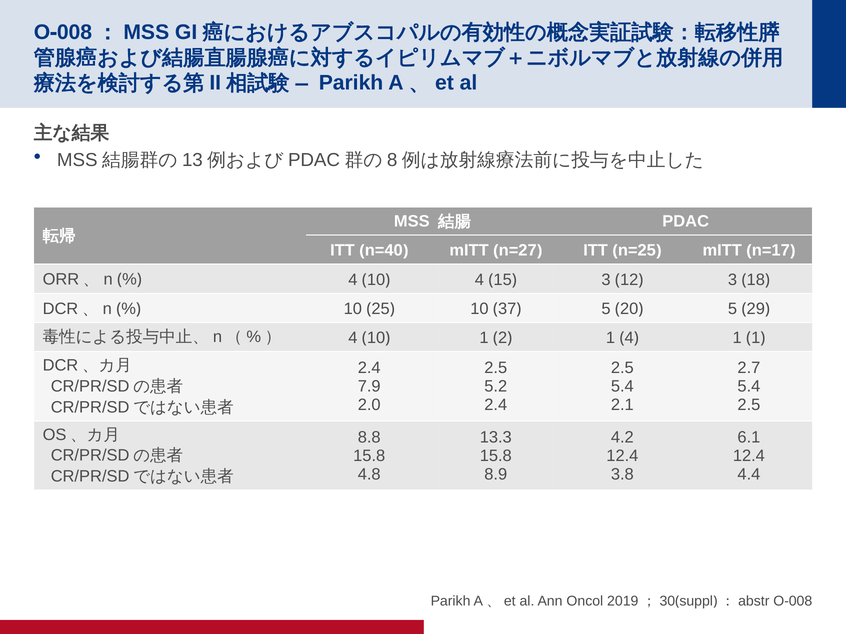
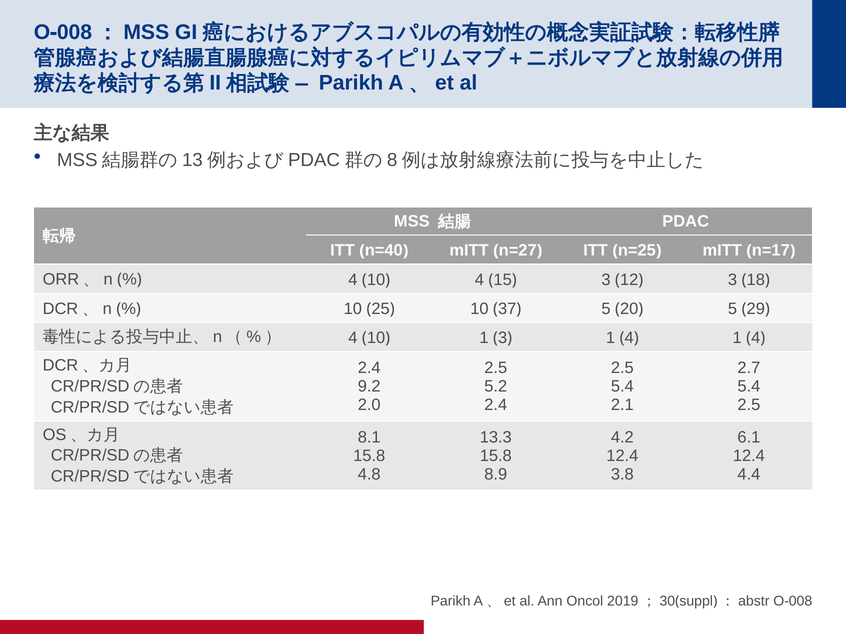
2: 2 -> 3 (503, 338)
1: 1 -> 4 (756, 338)
7.9: 7.9 -> 9.2 (369, 387)
8.8: 8.8 -> 8.1 (369, 438)
